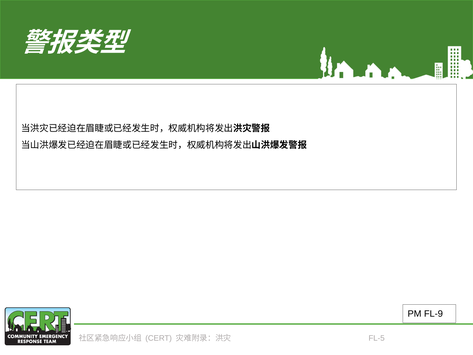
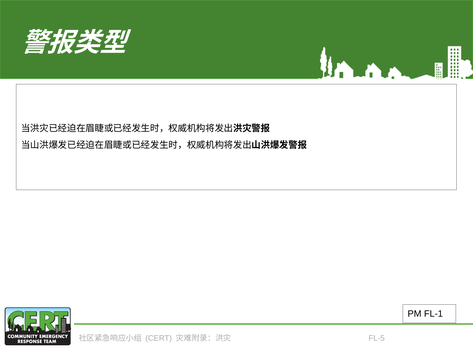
FL-9: FL-9 -> FL-1 (433, 313)
